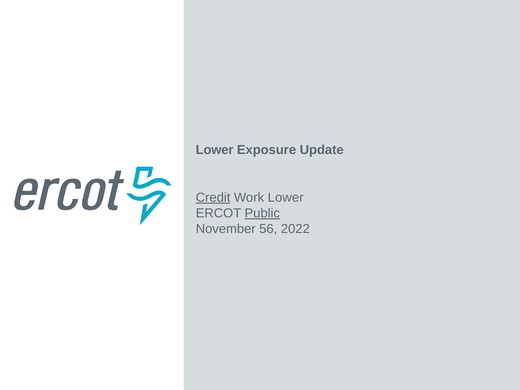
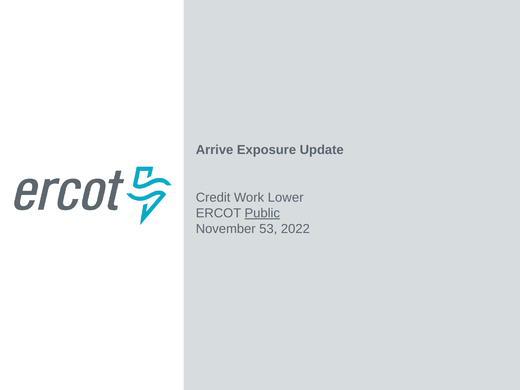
Lower: Lower -> Arrive (215, 150)
Credit underline: present -> none (213, 198)
56: 56 -> 53 (268, 229)
